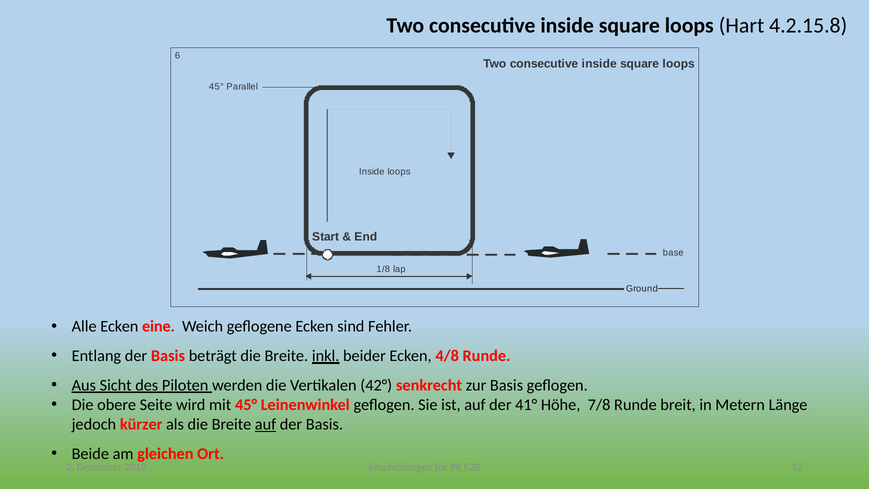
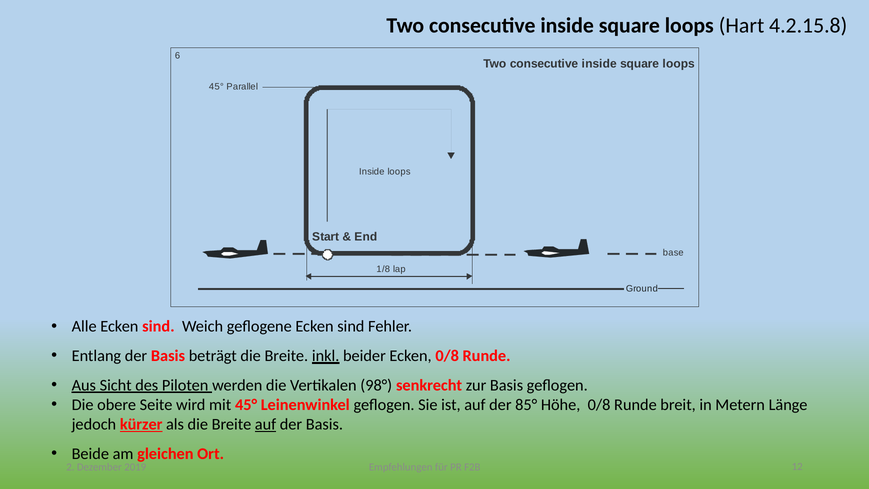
Alle Ecken eine: eine -> sind (158, 326)
Ecken 4/8: 4/8 -> 0/8 (447, 356)
42°: 42° -> 98° (376, 385)
41°: 41° -> 85° (526, 405)
Höhe 7/8: 7/8 -> 0/8 (599, 405)
kürzer underline: none -> present (141, 424)
